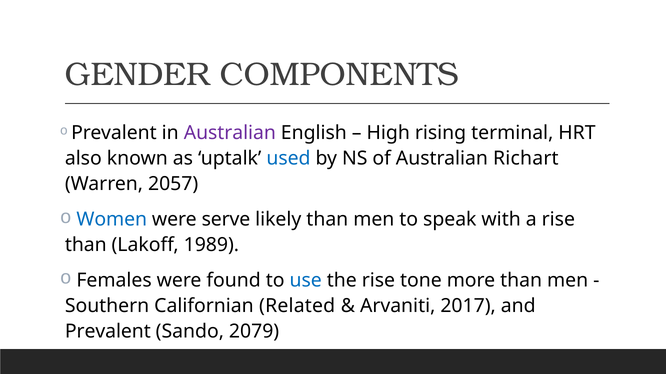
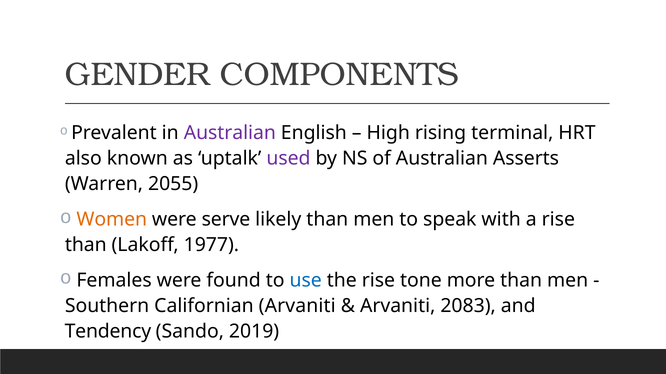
used colour: blue -> purple (288, 159)
Richart: Richart -> Asserts (526, 159)
2057: 2057 -> 2055 (173, 184)
Women colour: blue -> orange (112, 220)
1989: 1989 -> 1977 (211, 245)
Californian Related: Related -> Arvaniti (297, 306)
2017: 2017 -> 2083 (468, 306)
Prevalent: Prevalent -> Tendency (108, 332)
2079: 2079 -> 2019 (254, 332)
